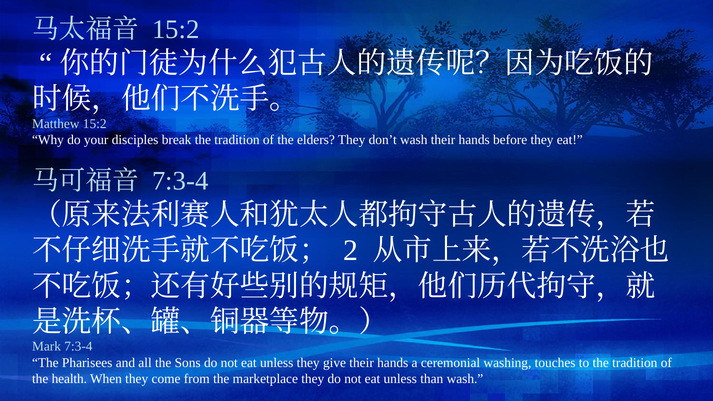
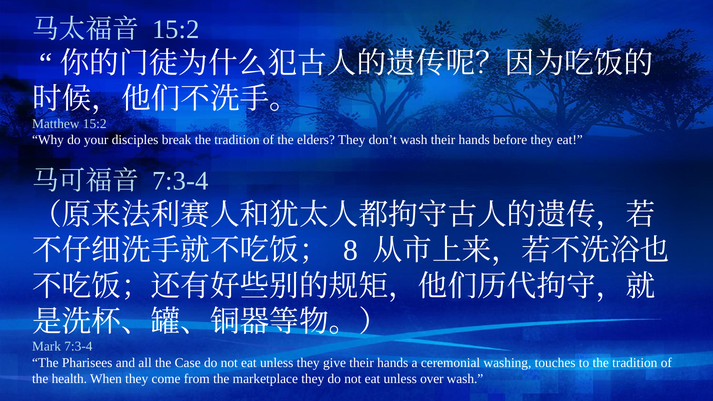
2: 2 -> 8 (351, 251)
Sons: Sons -> Case (188, 363)
than: than -> over (432, 379)
